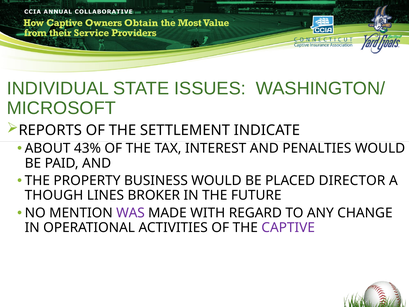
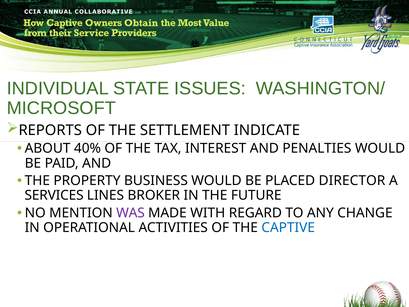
43%: 43% -> 40% (87, 148)
THOUGH: THOUGH -> SERVICES (54, 195)
CAPTIVE colour: purple -> blue (288, 228)
